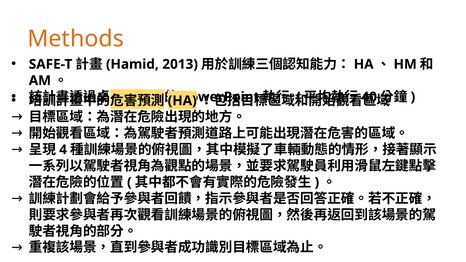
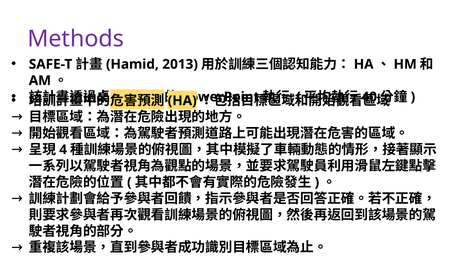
Methods colour: orange -> purple (76, 39)
